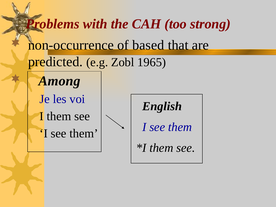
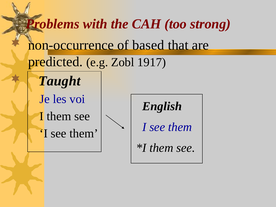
1965: 1965 -> 1917 (152, 62)
Among: Among -> Taught (59, 81)
